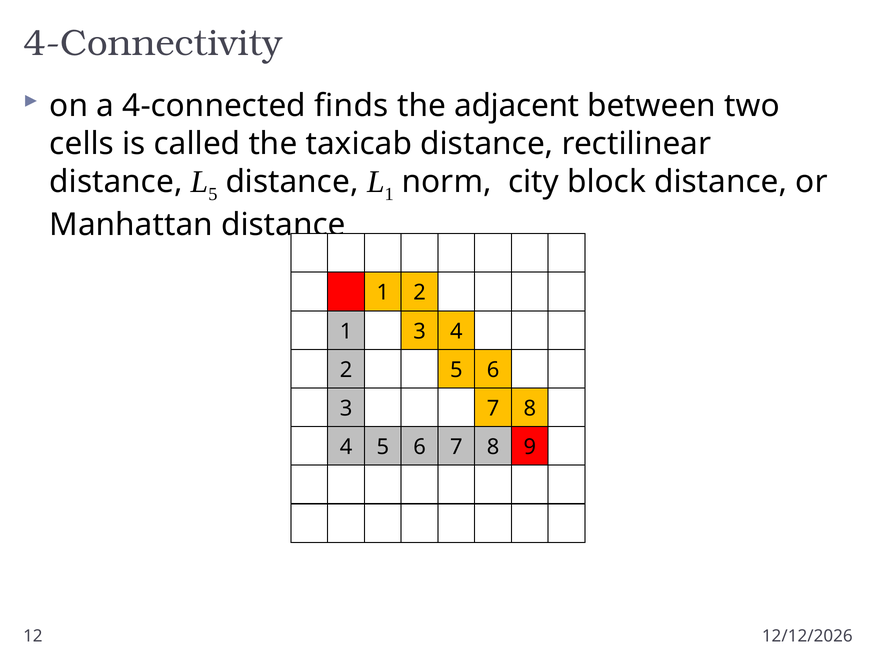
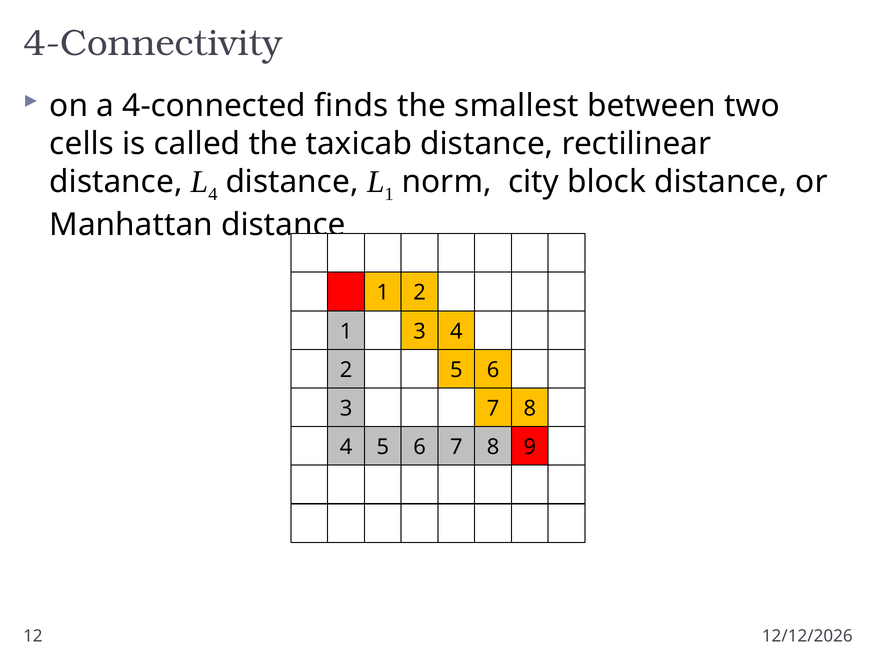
adjacent: adjacent -> smallest (517, 106)
5: 5 -> 4 (213, 194)
